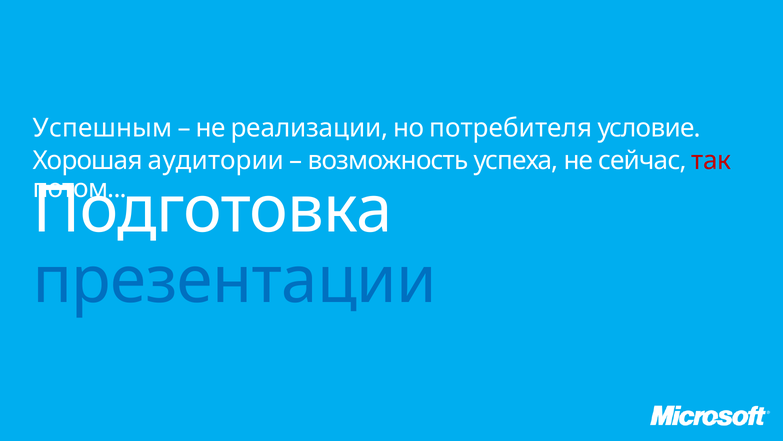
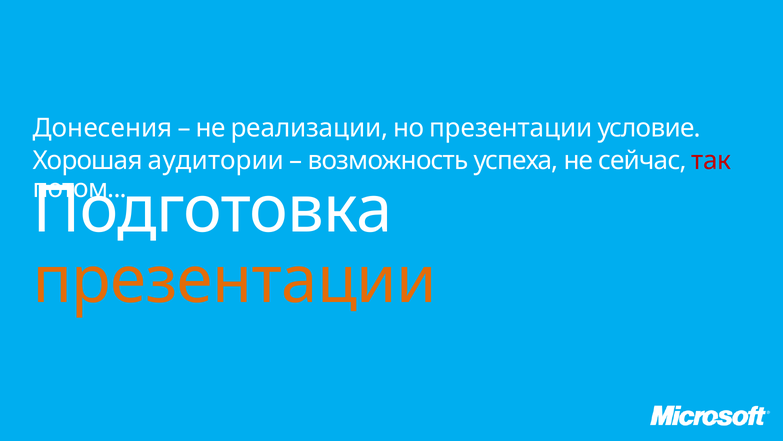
Успешным: Успешным -> Донесения (103, 128)
но потребителя: потребителя -> презентации (511, 128)
презентации colour: blue -> orange (235, 280)
